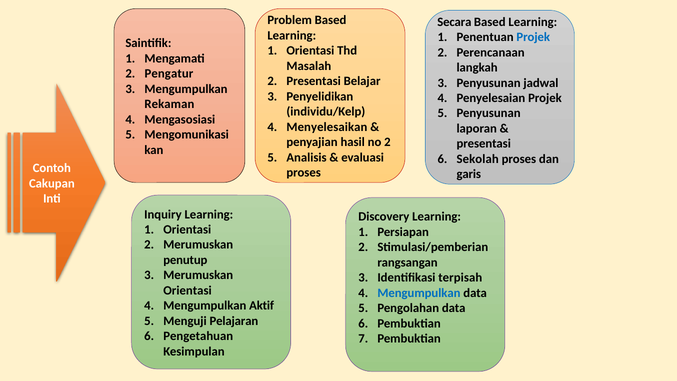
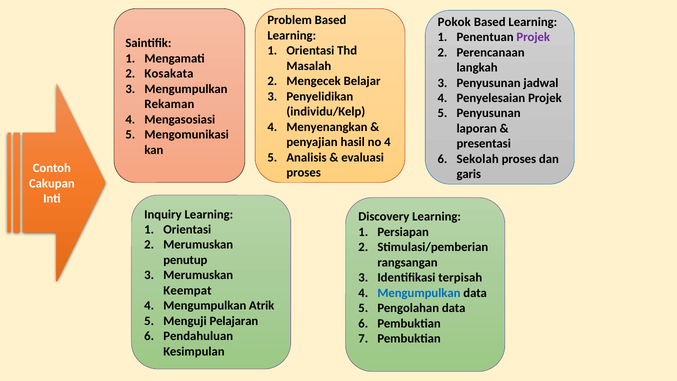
Secara: Secara -> Pokok (454, 22)
Projek colour: blue -> purple (533, 37)
Pengatur: Pengatur -> Kosakata (169, 74)
Presentasi: Presentasi -> Mengecek (314, 81)
Menyelesaikan: Menyelesaikan -> Menyenangkan (327, 127)
no 2: 2 -> 4 (387, 142)
Orientasi: Orientasi -> Keempat (187, 290)
Aktif: Aktif -> Atrik (262, 306)
Pengetahuan: Pengetahuan -> Pendahuluan (198, 336)
